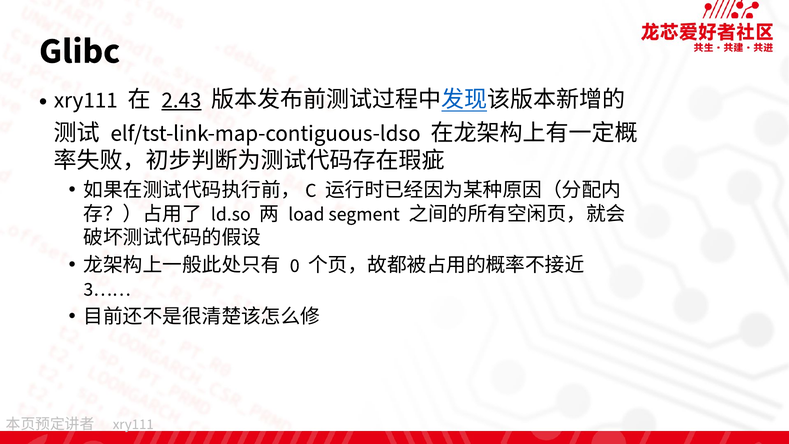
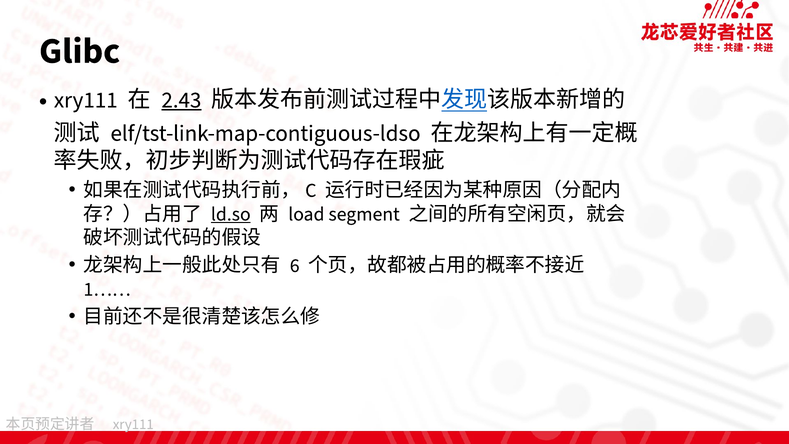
ld.so underline: none -> present (231, 214)
0: 0 -> 6 (295, 265)
3……: 3…… -> 1…… (107, 289)
